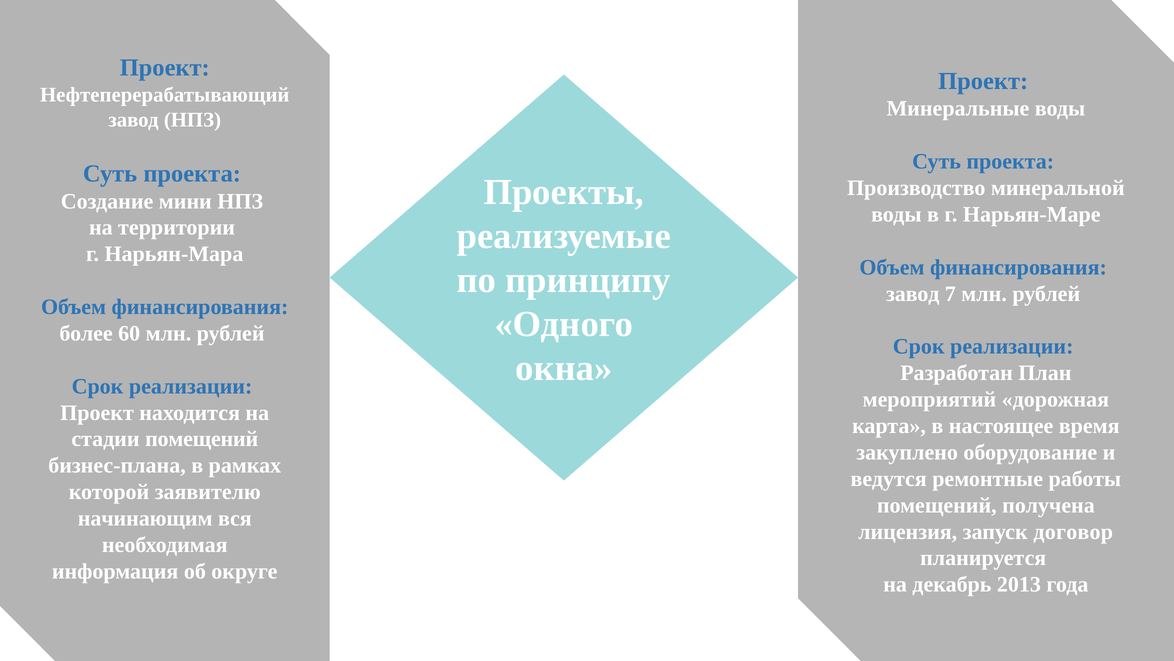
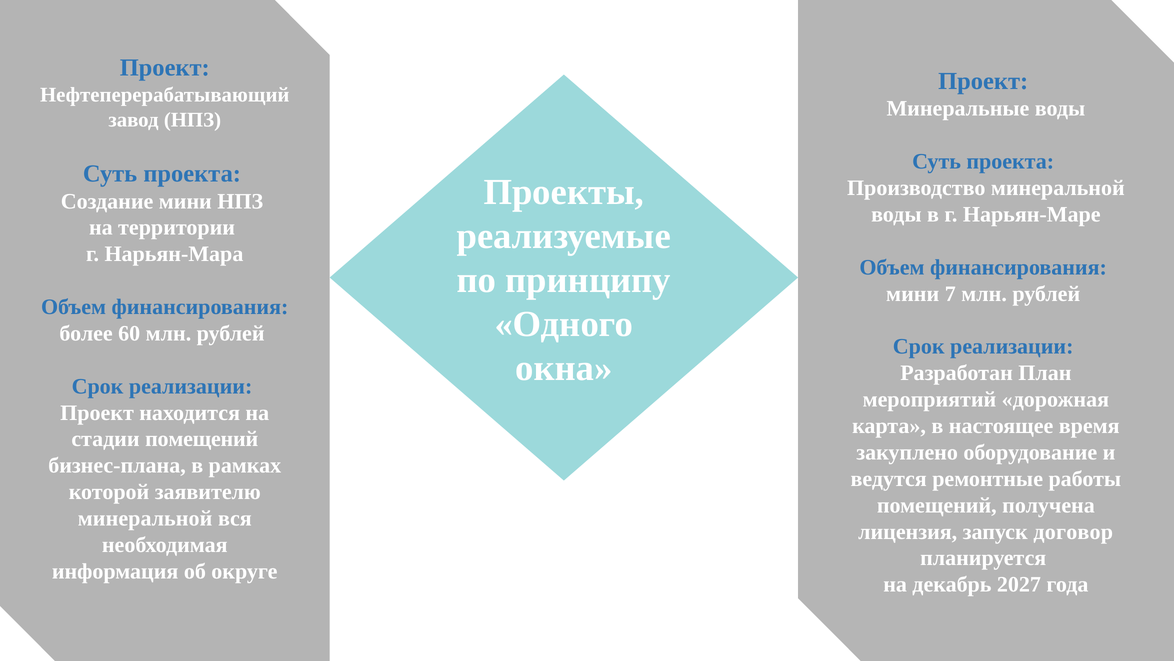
завод: завод -> мини (913, 294)
начинающим: начинающим -> минеральной (145, 518)
2013: 2013 -> 2027 (1019, 584)
